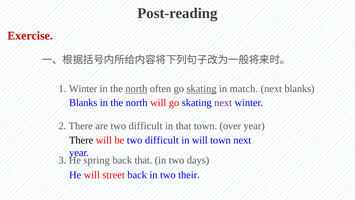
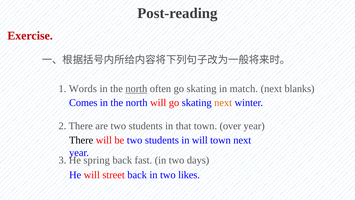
1 Winter: Winter -> Words (83, 89)
skating underline: present -> none (202, 89)
Blanks: Blanks -> Comes (83, 102)
next colour: purple -> orange (223, 102)
are two difficult: difficult -> students (146, 126)
be two difficult: difficult -> students (162, 140)
back that: that -> fast (143, 160)
their: their -> likes (189, 175)
